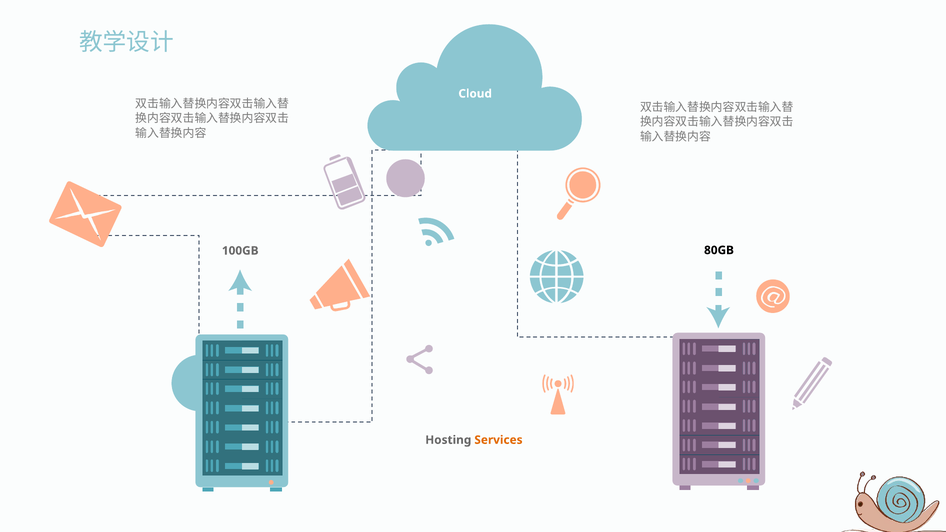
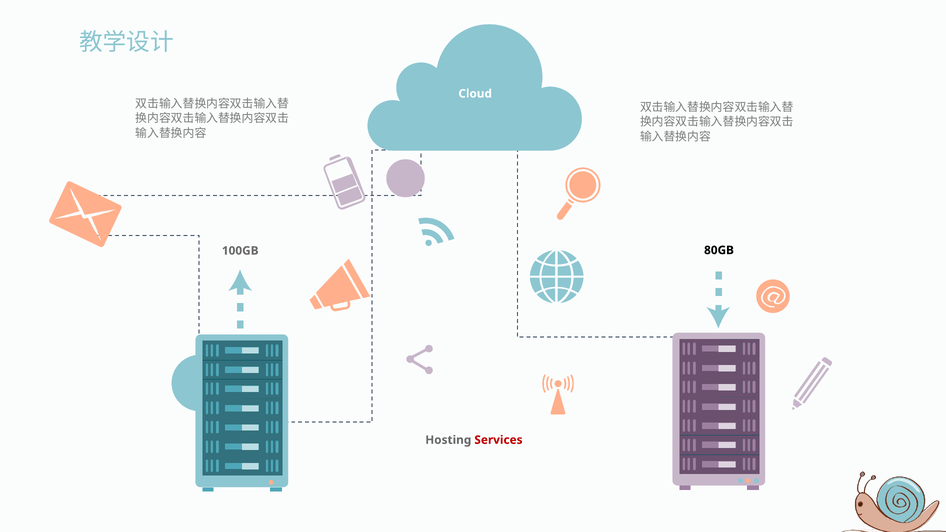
Services colour: orange -> red (498, 440)
